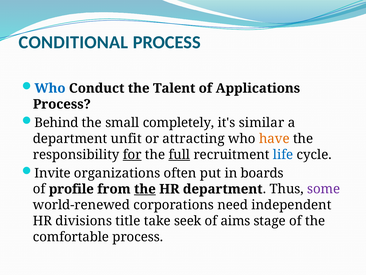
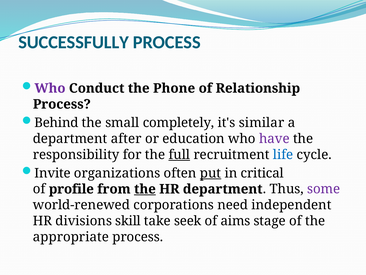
CONDITIONAL: CONDITIONAL -> SUCCESSFULLY (74, 42)
Who colour: blue -> purple (50, 88)
Talent: Talent -> Phone (174, 88)
Applications: Applications -> Relationship (258, 88)
unfit: unfit -> after (126, 138)
attracting: attracting -> education (194, 138)
have colour: orange -> purple (274, 138)
for underline: present -> none (132, 154)
put underline: none -> present (211, 173)
boards: boards -> critical (262, 173)
title: title -> skill (128, 221)
comfortable: comfortable -> appropriate (71, 236)
